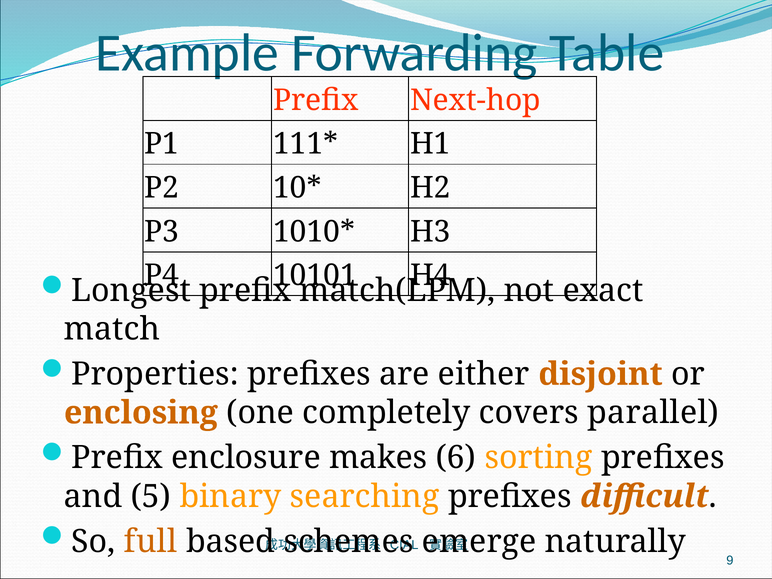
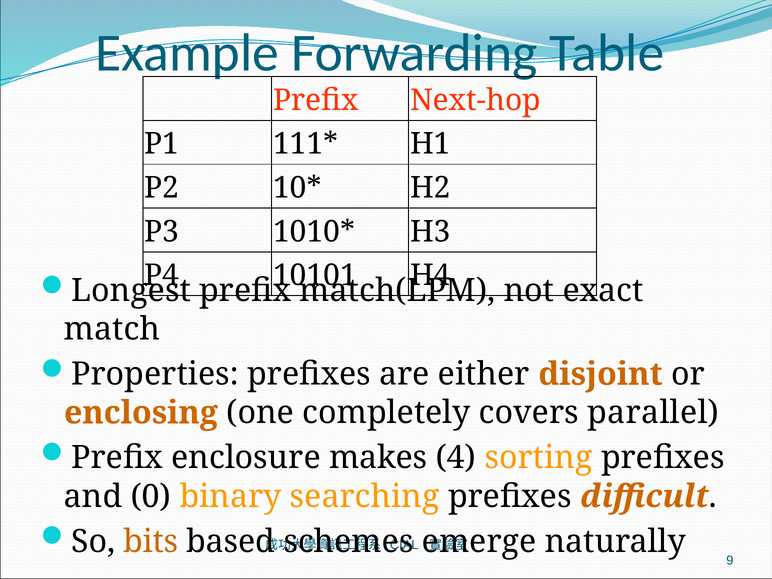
6: 6 -> 4 (456, 458)
5: 5 -> 0 (151, 496)
full: full -> bits (151, 541)
